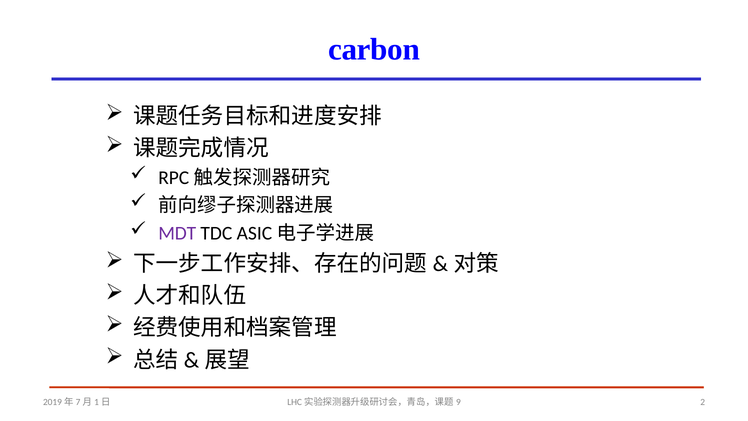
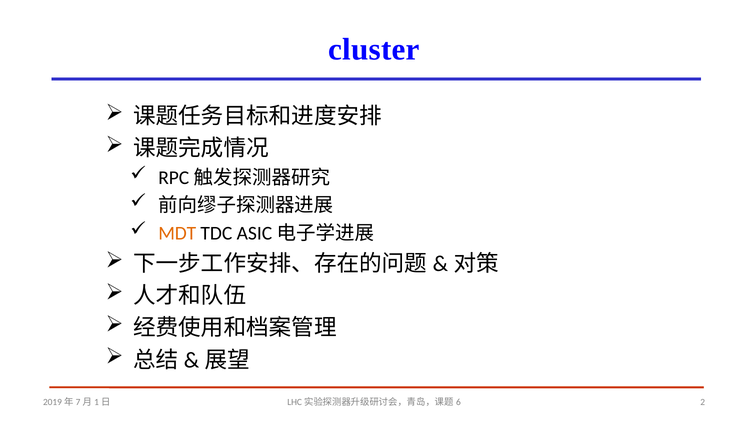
carbon: carbon -> cluster (374, 49)
MDT colour: purple -> orange (177, 233)
9: 9 -> 6 (458, 402)
